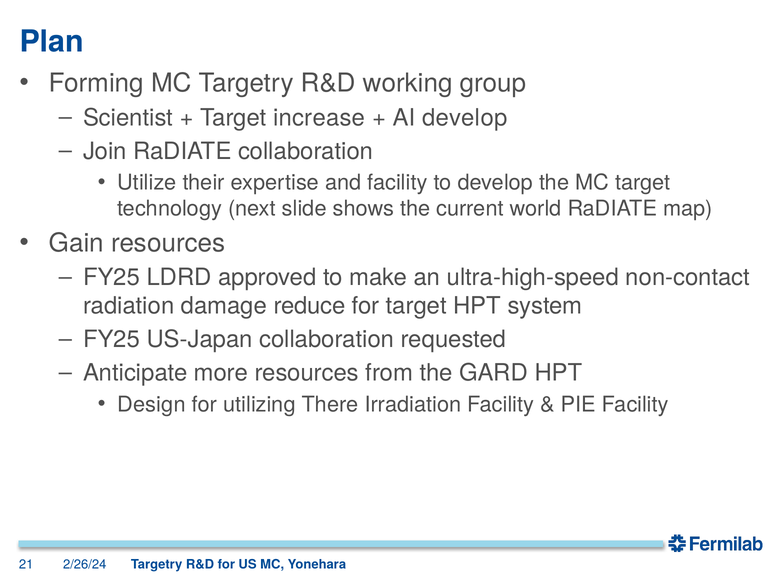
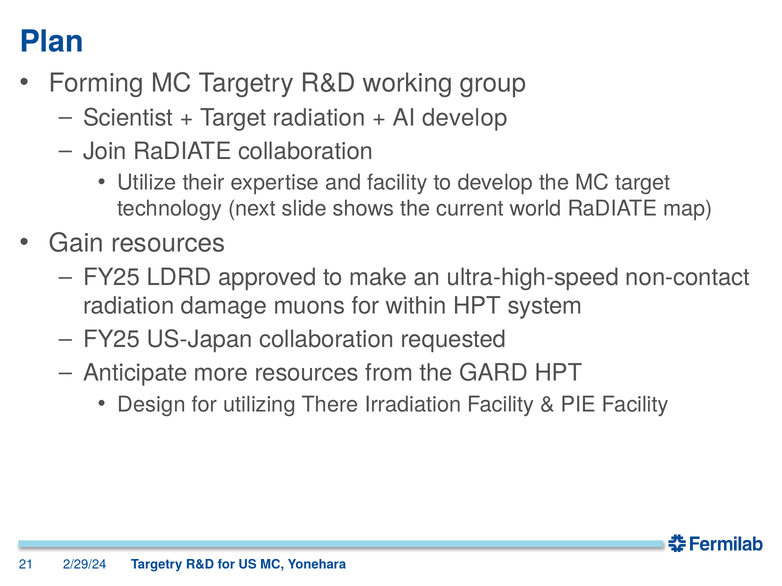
Target increase: increase -> radiation (319, 118)
reduce: reduce -> muons (309, 306)
for target: target -> within (416, 306)
2/26/24: 2/26/24 -> 2/29/24 (85, 565)
